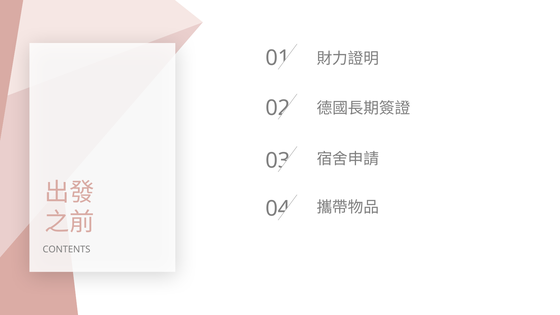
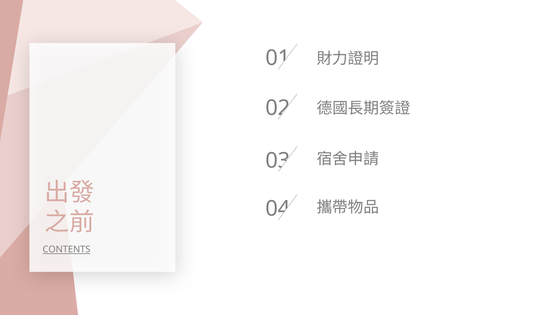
CONTENTS underline: none -> present (67, 250)
